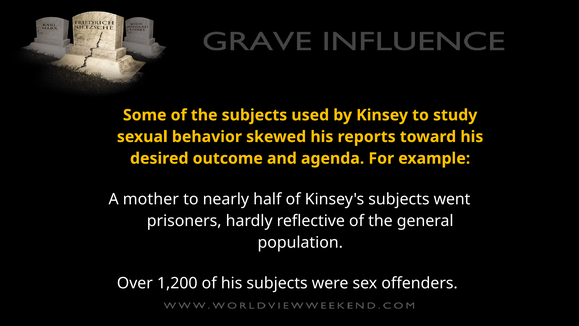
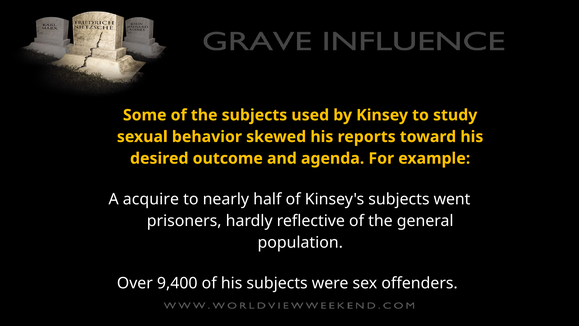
mother: mother -> acquire (151, 199)
1,200: 1,200 -> 9,400 (177, 283)
